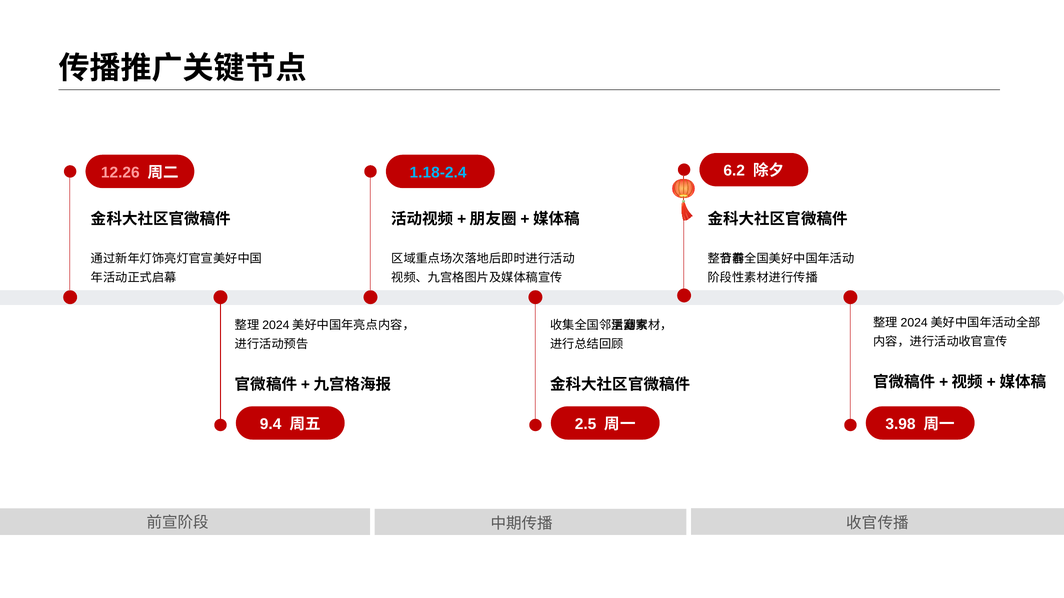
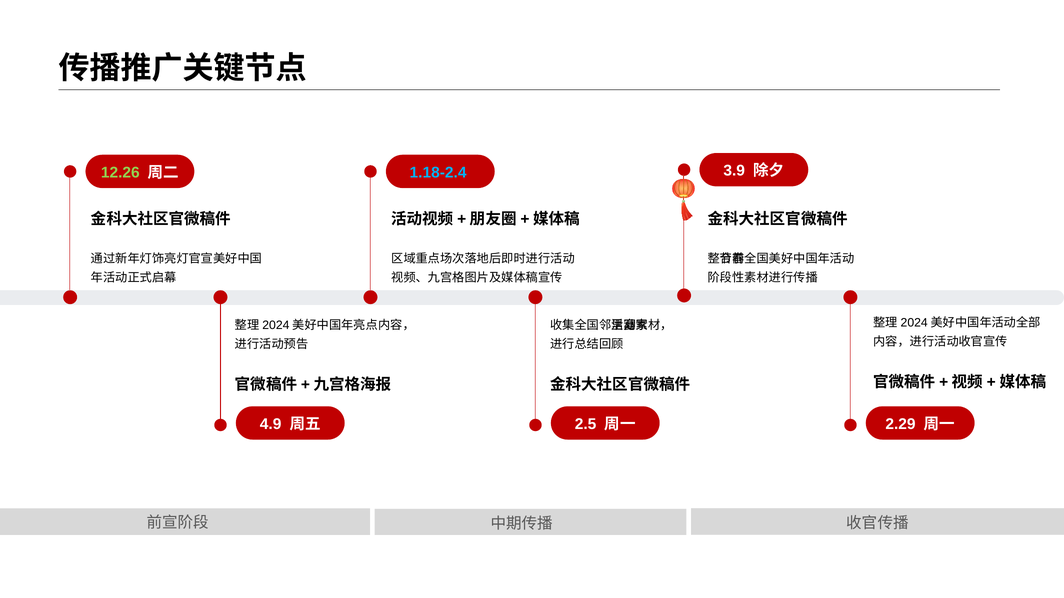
6.2: 6.2 -> 3.9 (734, 171)
12.26 colour: pink -> light green (120, 173)
9.4: 9.4 -> 4.9 (271, 424)
3.98: 3.98 -> 2.29 (901, 424)
